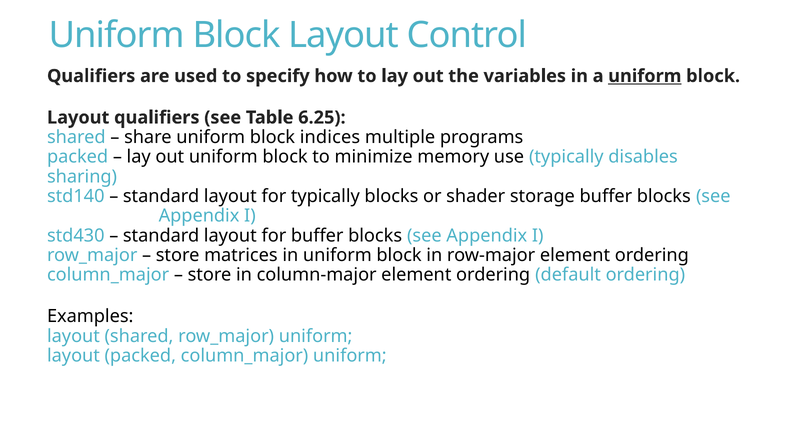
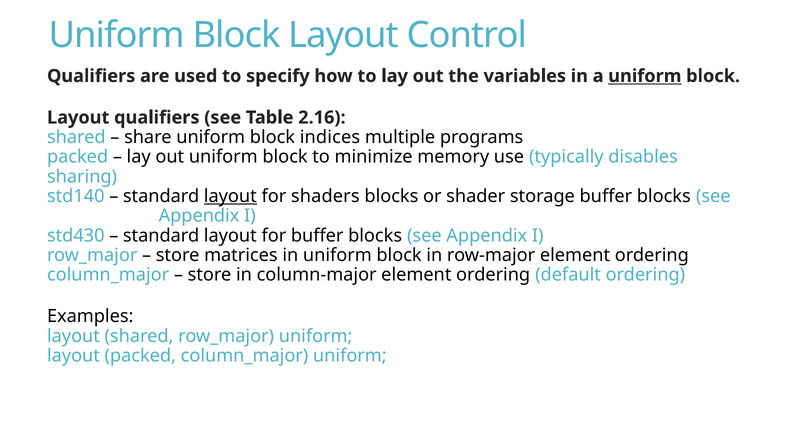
6.25: 6.25 -> 2.16 (322, 117)
layout underline: none -> present (230, 196)
for typically: typically -> shaders (325, 196)
